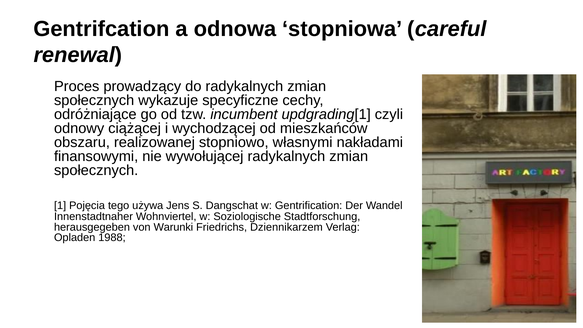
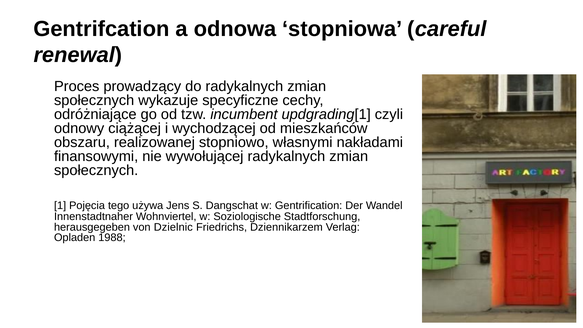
Warunki: Warunki -> Dzielnic (173, 227)
